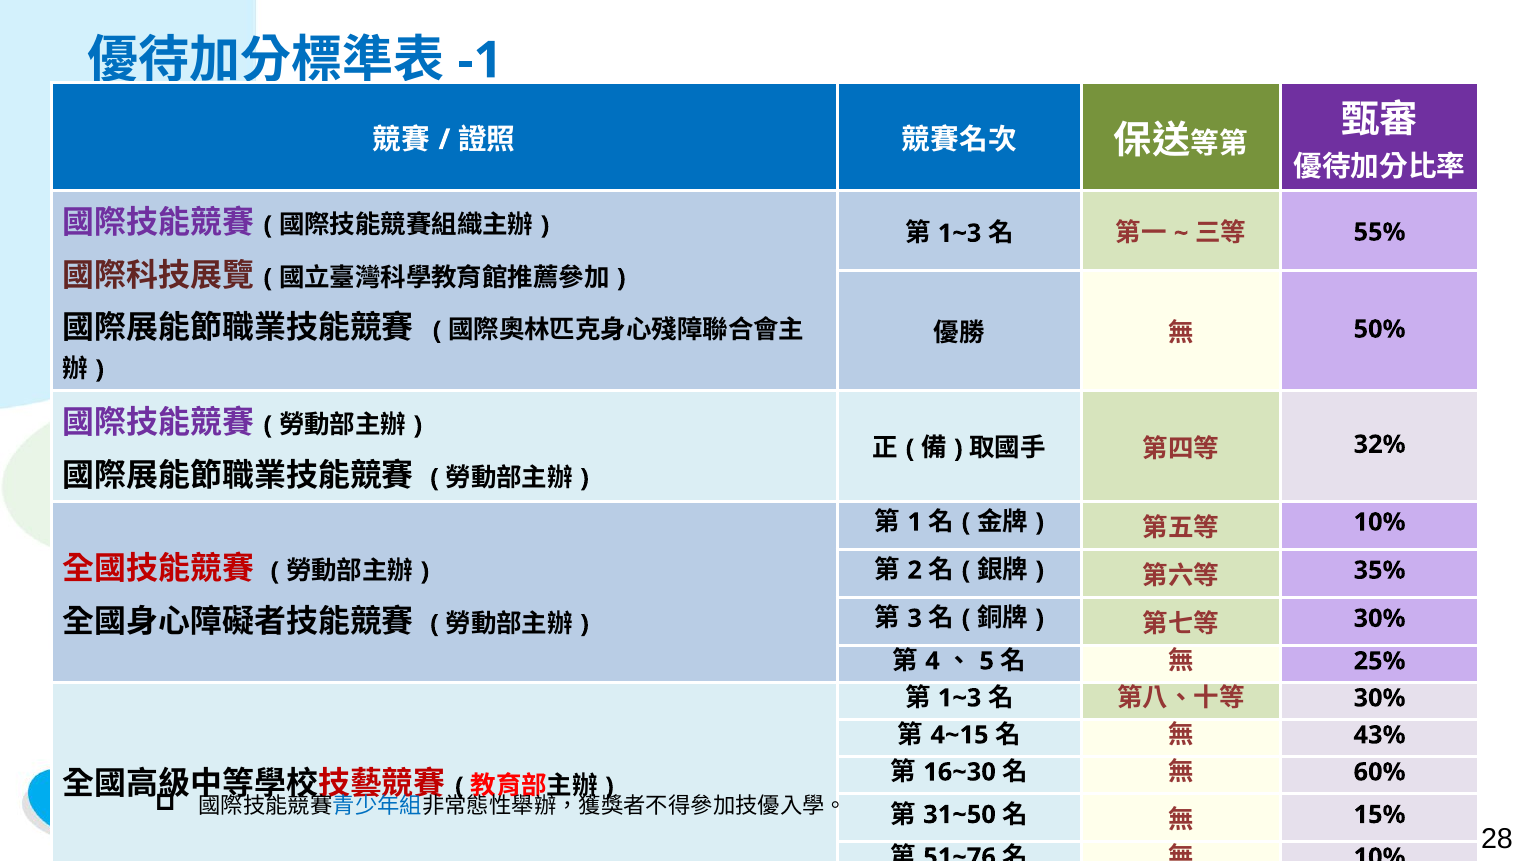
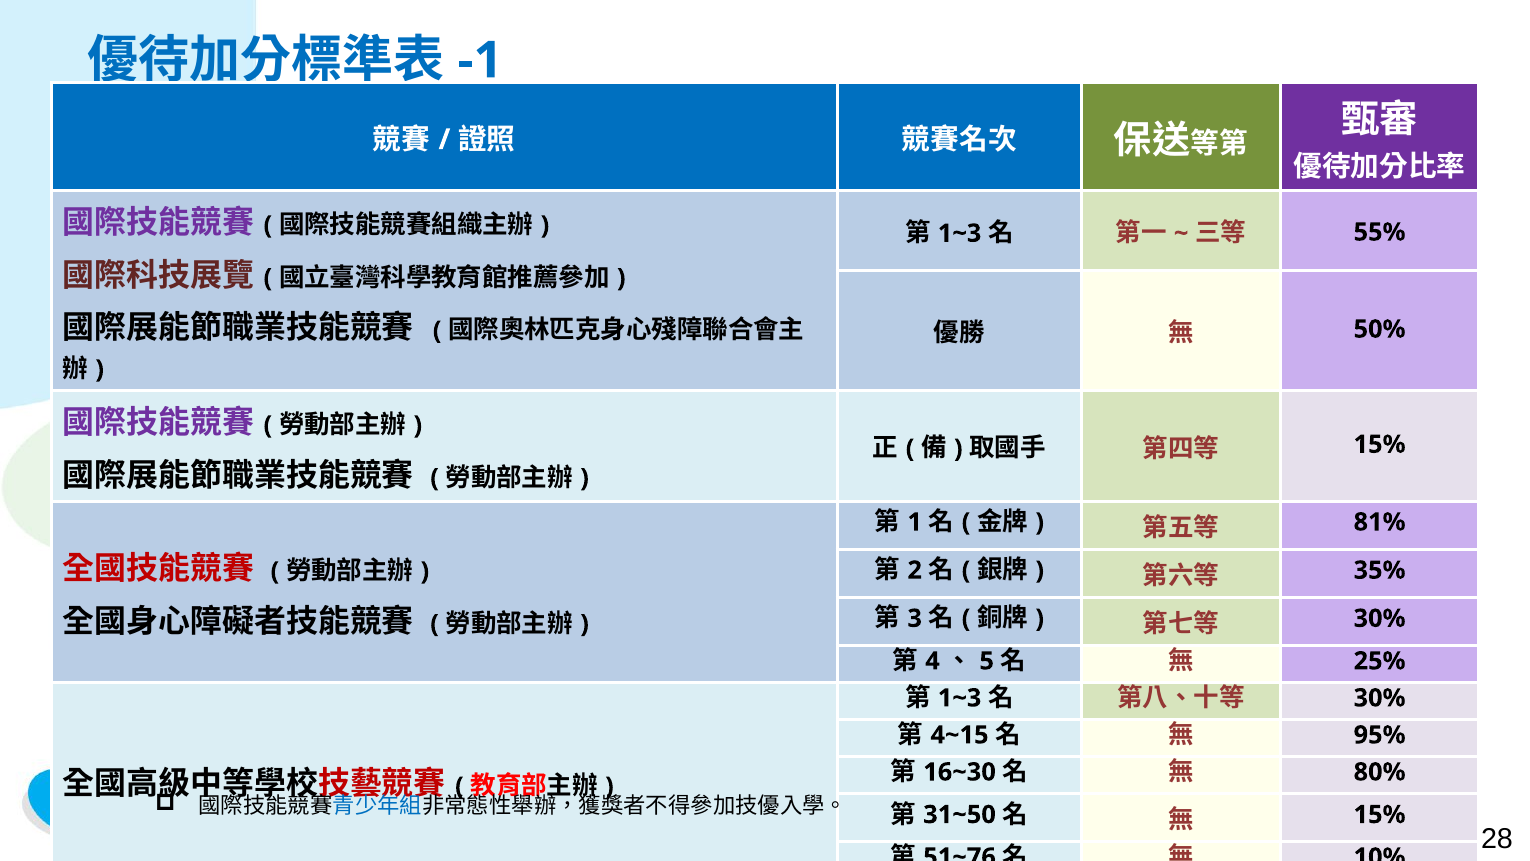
32%: 32% -> 15% (1380, 444)
10%: 10% -> 81% (1380, 522)
43%: 43% -> 95% (1380, 735)
60%: 60% -> 80% (1380, 772)
